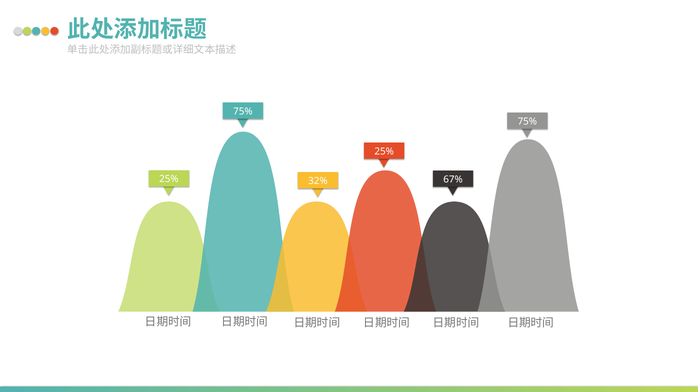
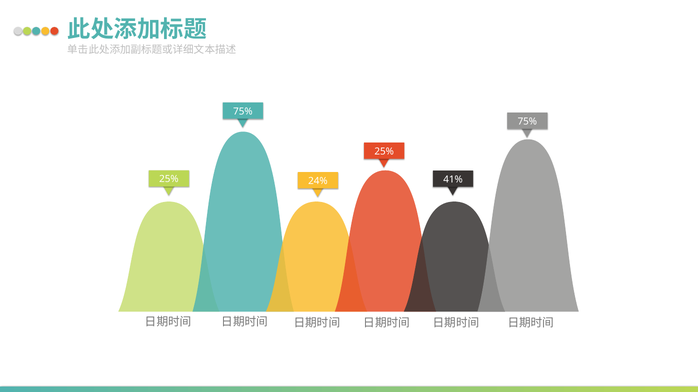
67%: 67% -> 41% (453, 180)
32%: 32% -> 24% (318, 181)
